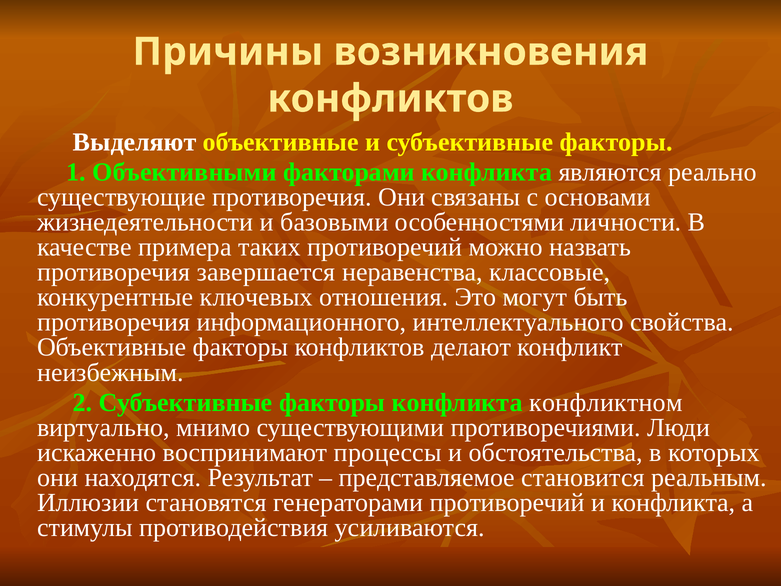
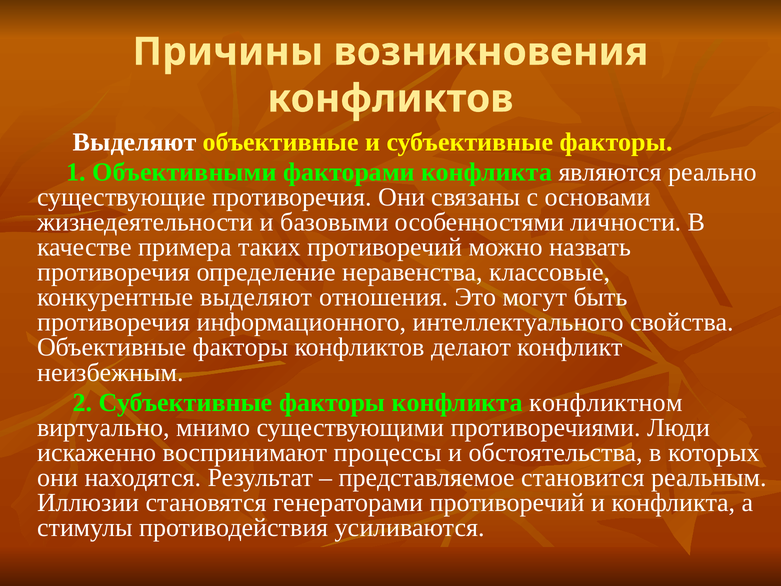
завершается: завершается -> определение (266, 272)
конкурентные ключевых: ключевых -> выделяют (256, 297)
